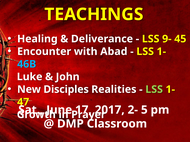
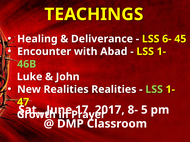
9-: 9- -> 6- (167, 39)
46B colour: light blue -> light green (27, 64)
New Disciples: Disciples -> Realities (66, 90)
2-: 2- -> 8- (133, 110)
